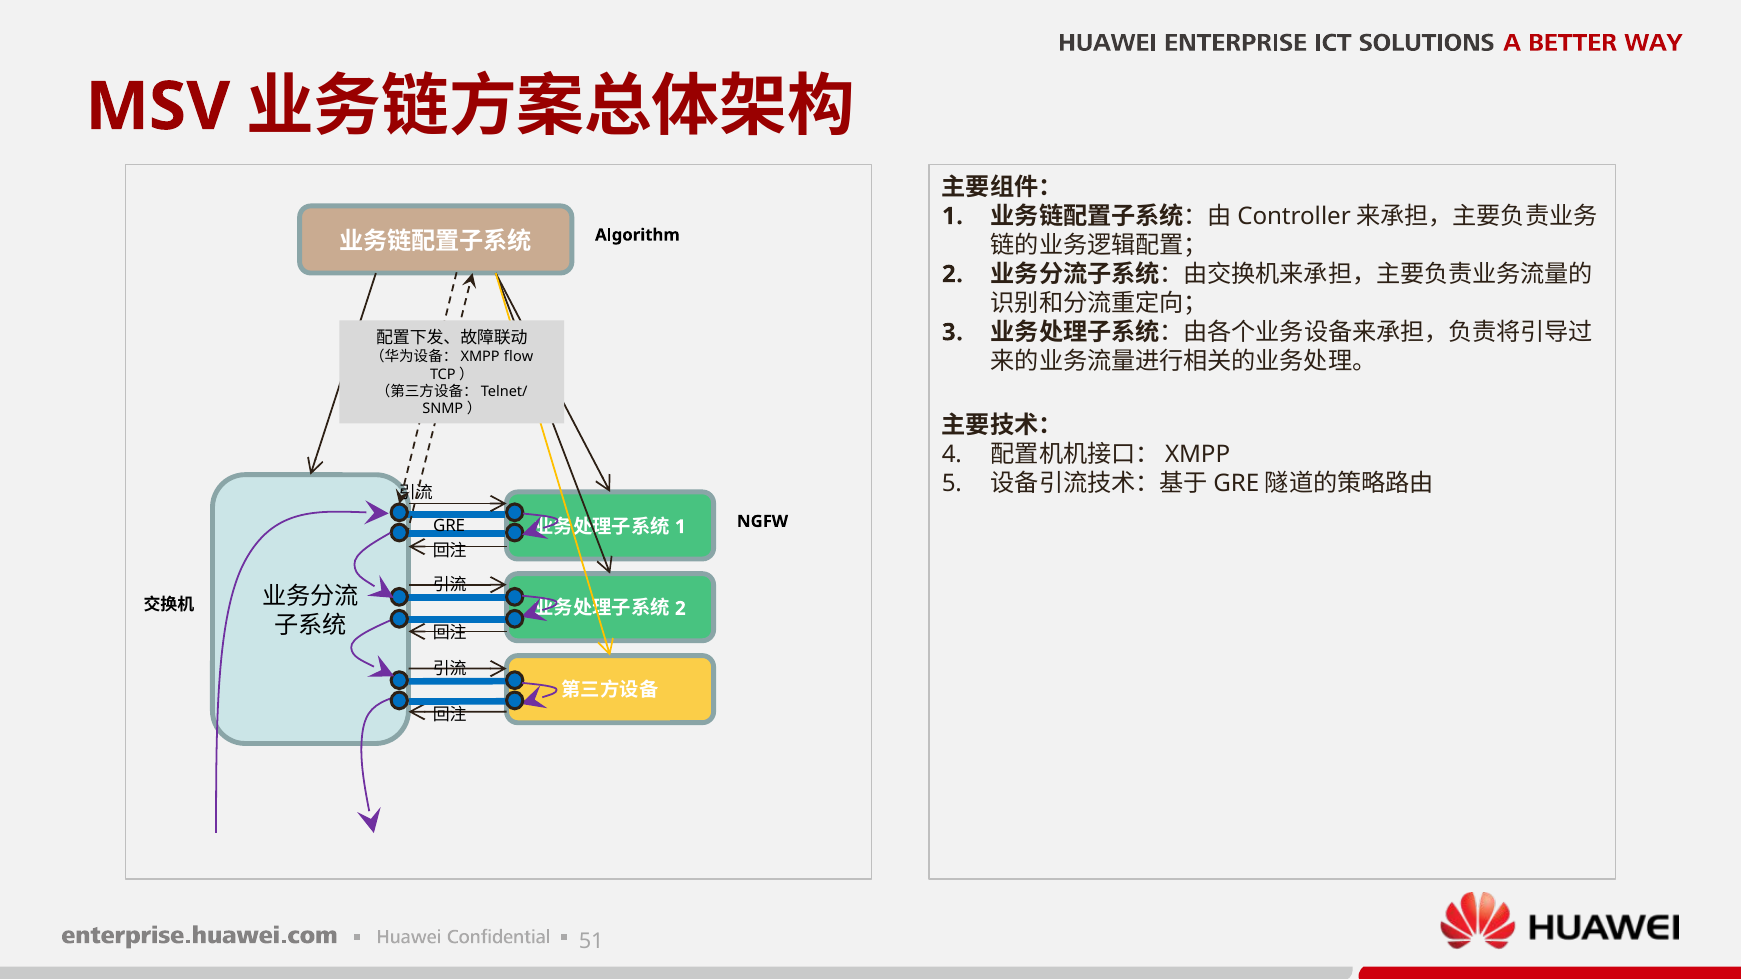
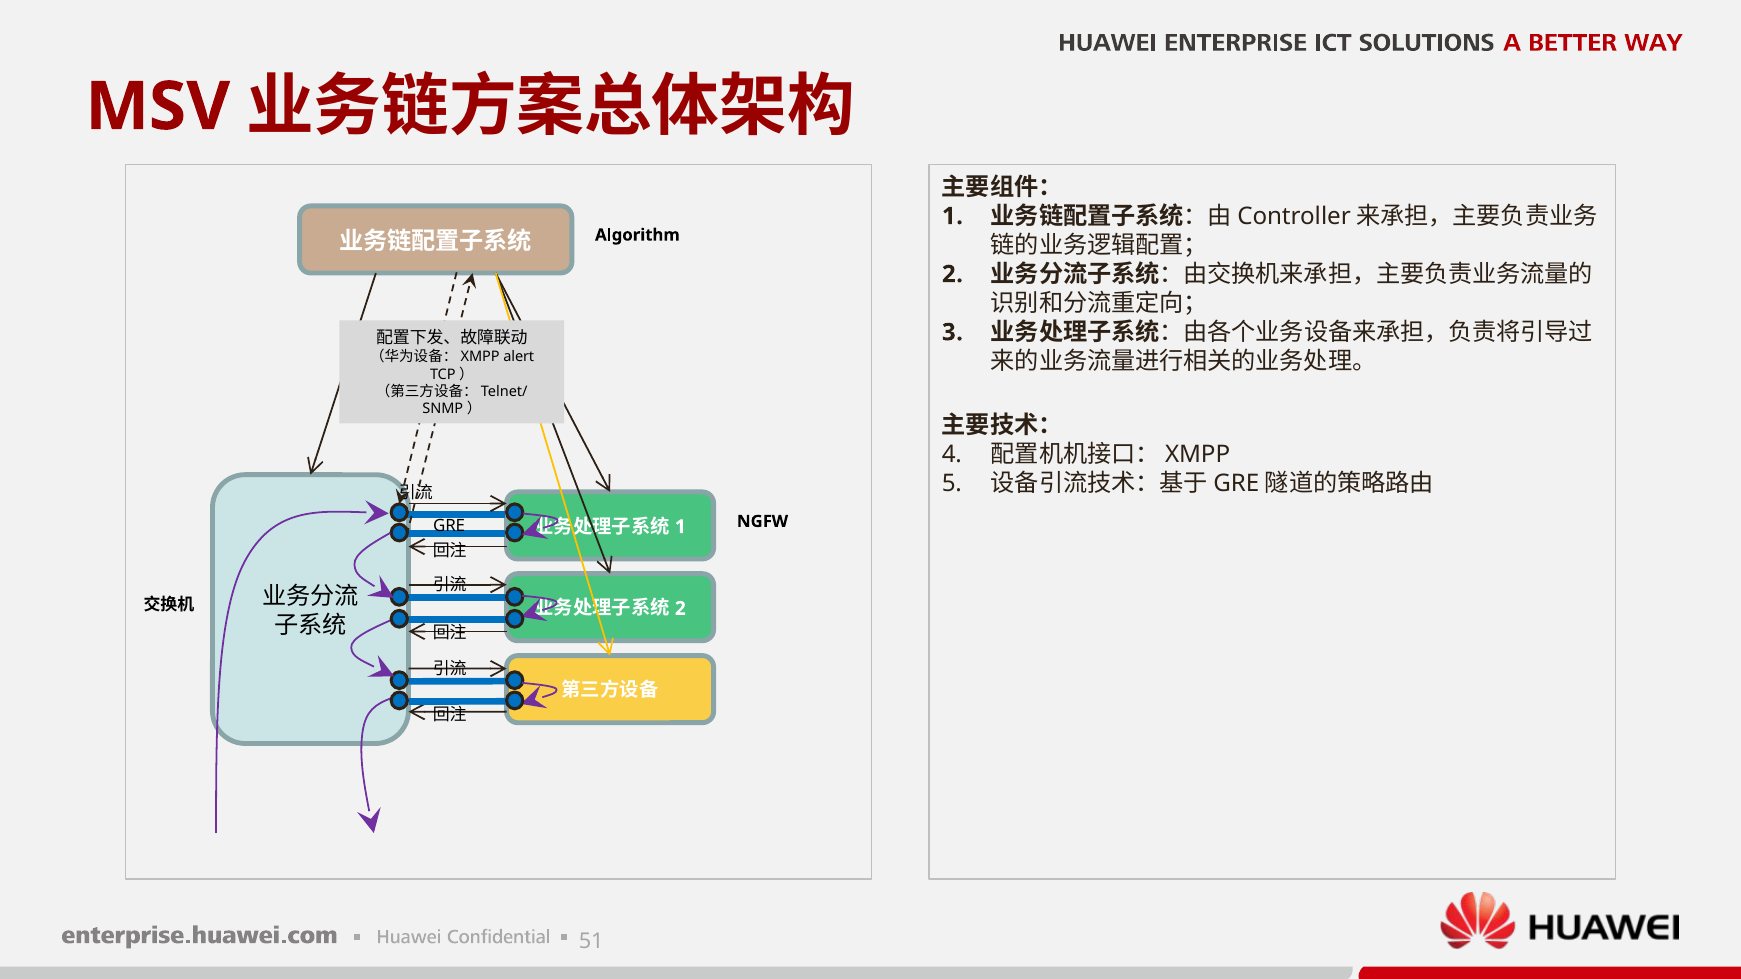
flow: flow -> alert (519, 357)
